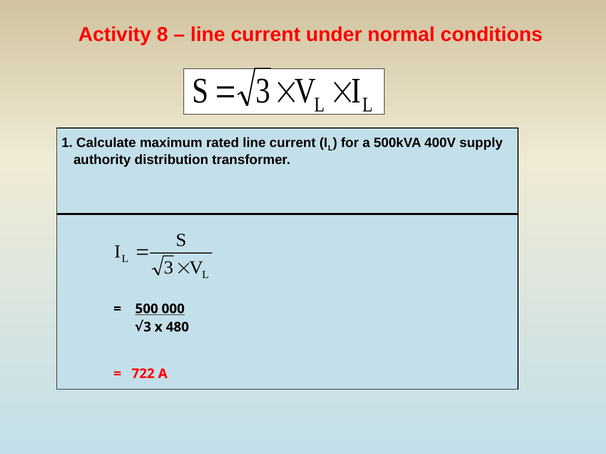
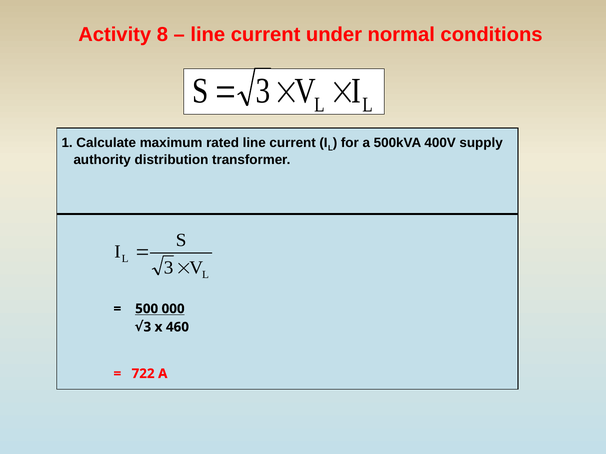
480: 480 -> 460 (177, 327)
